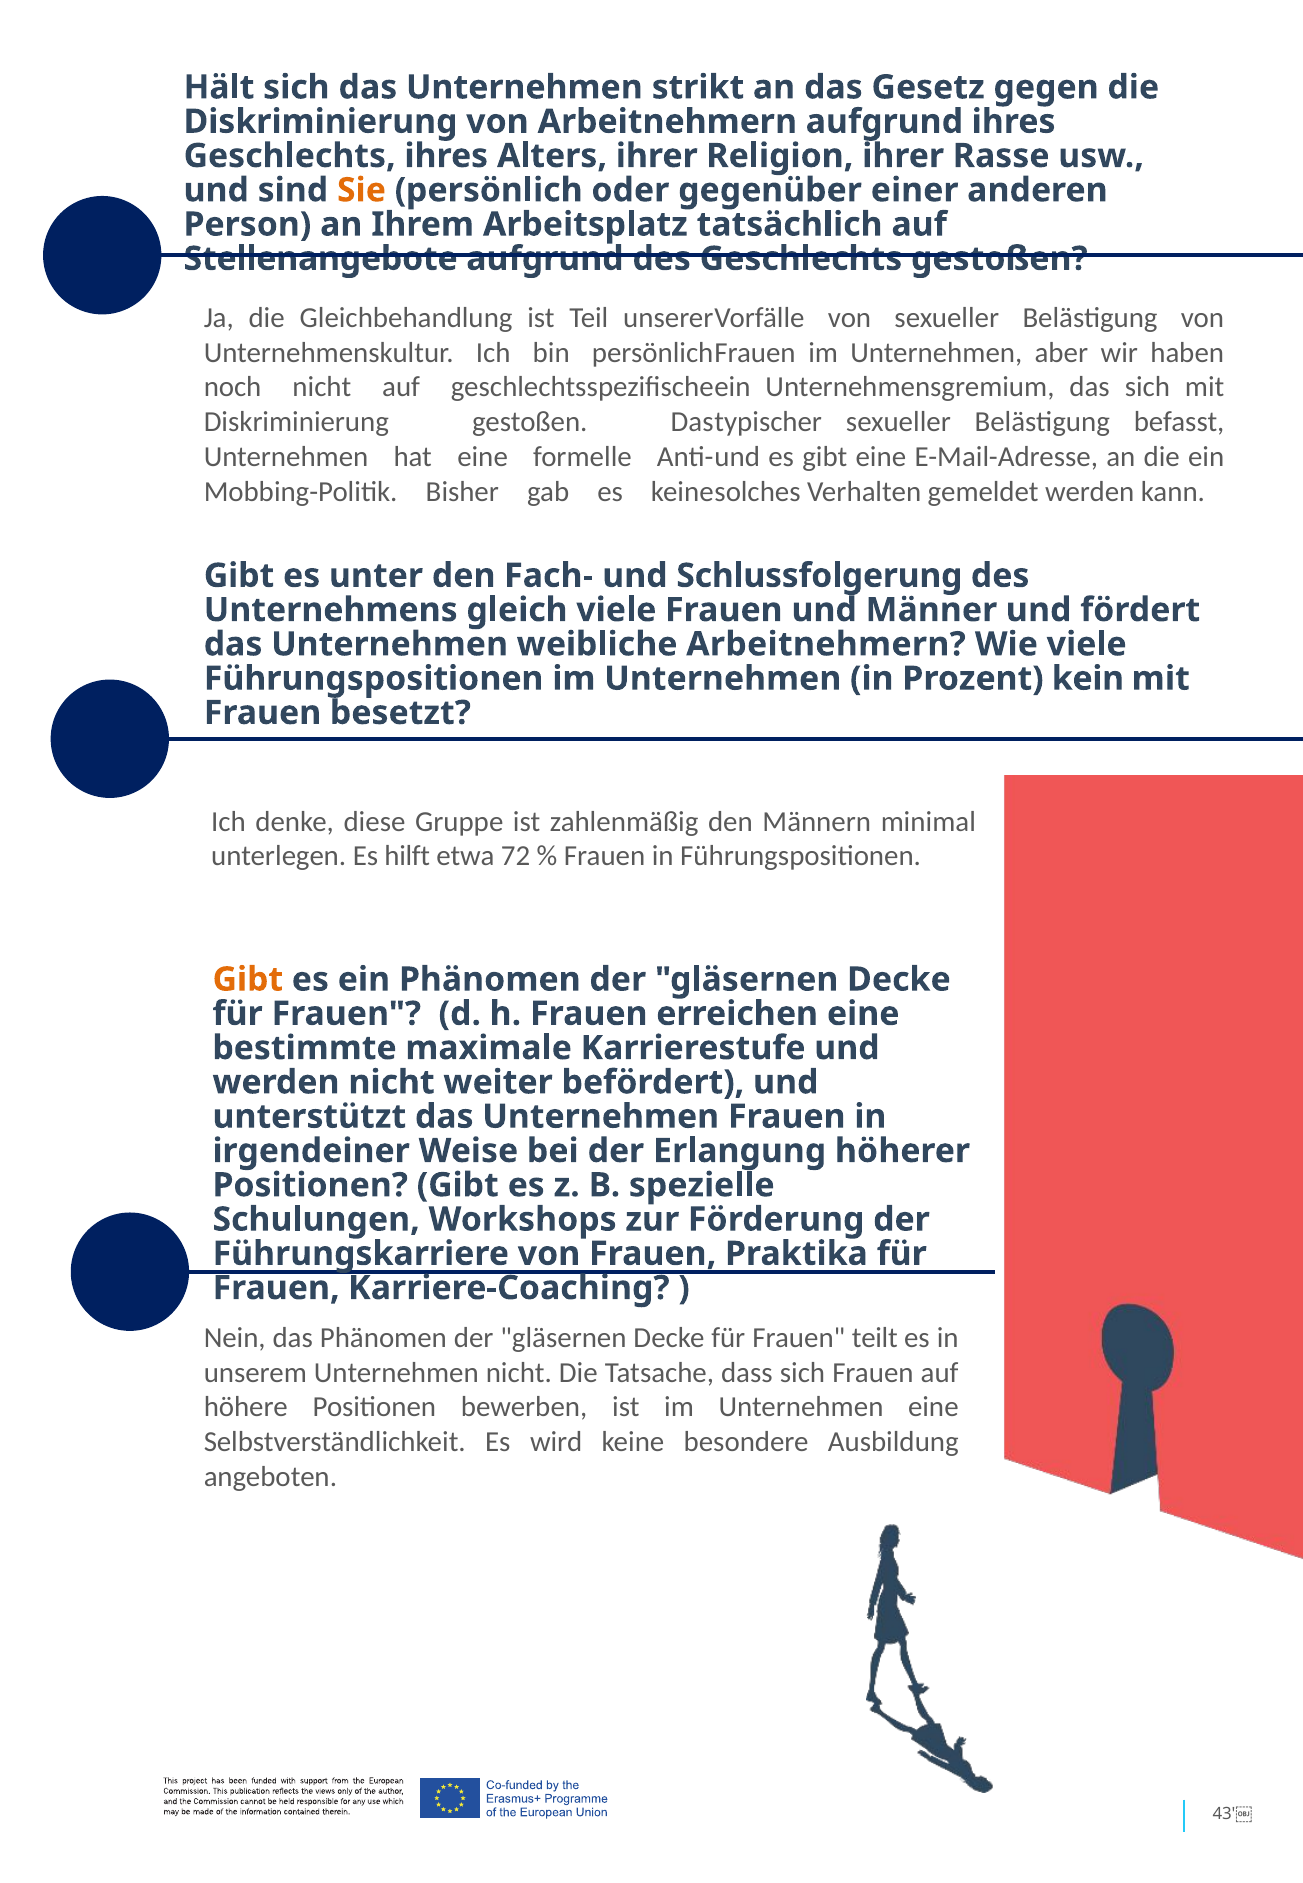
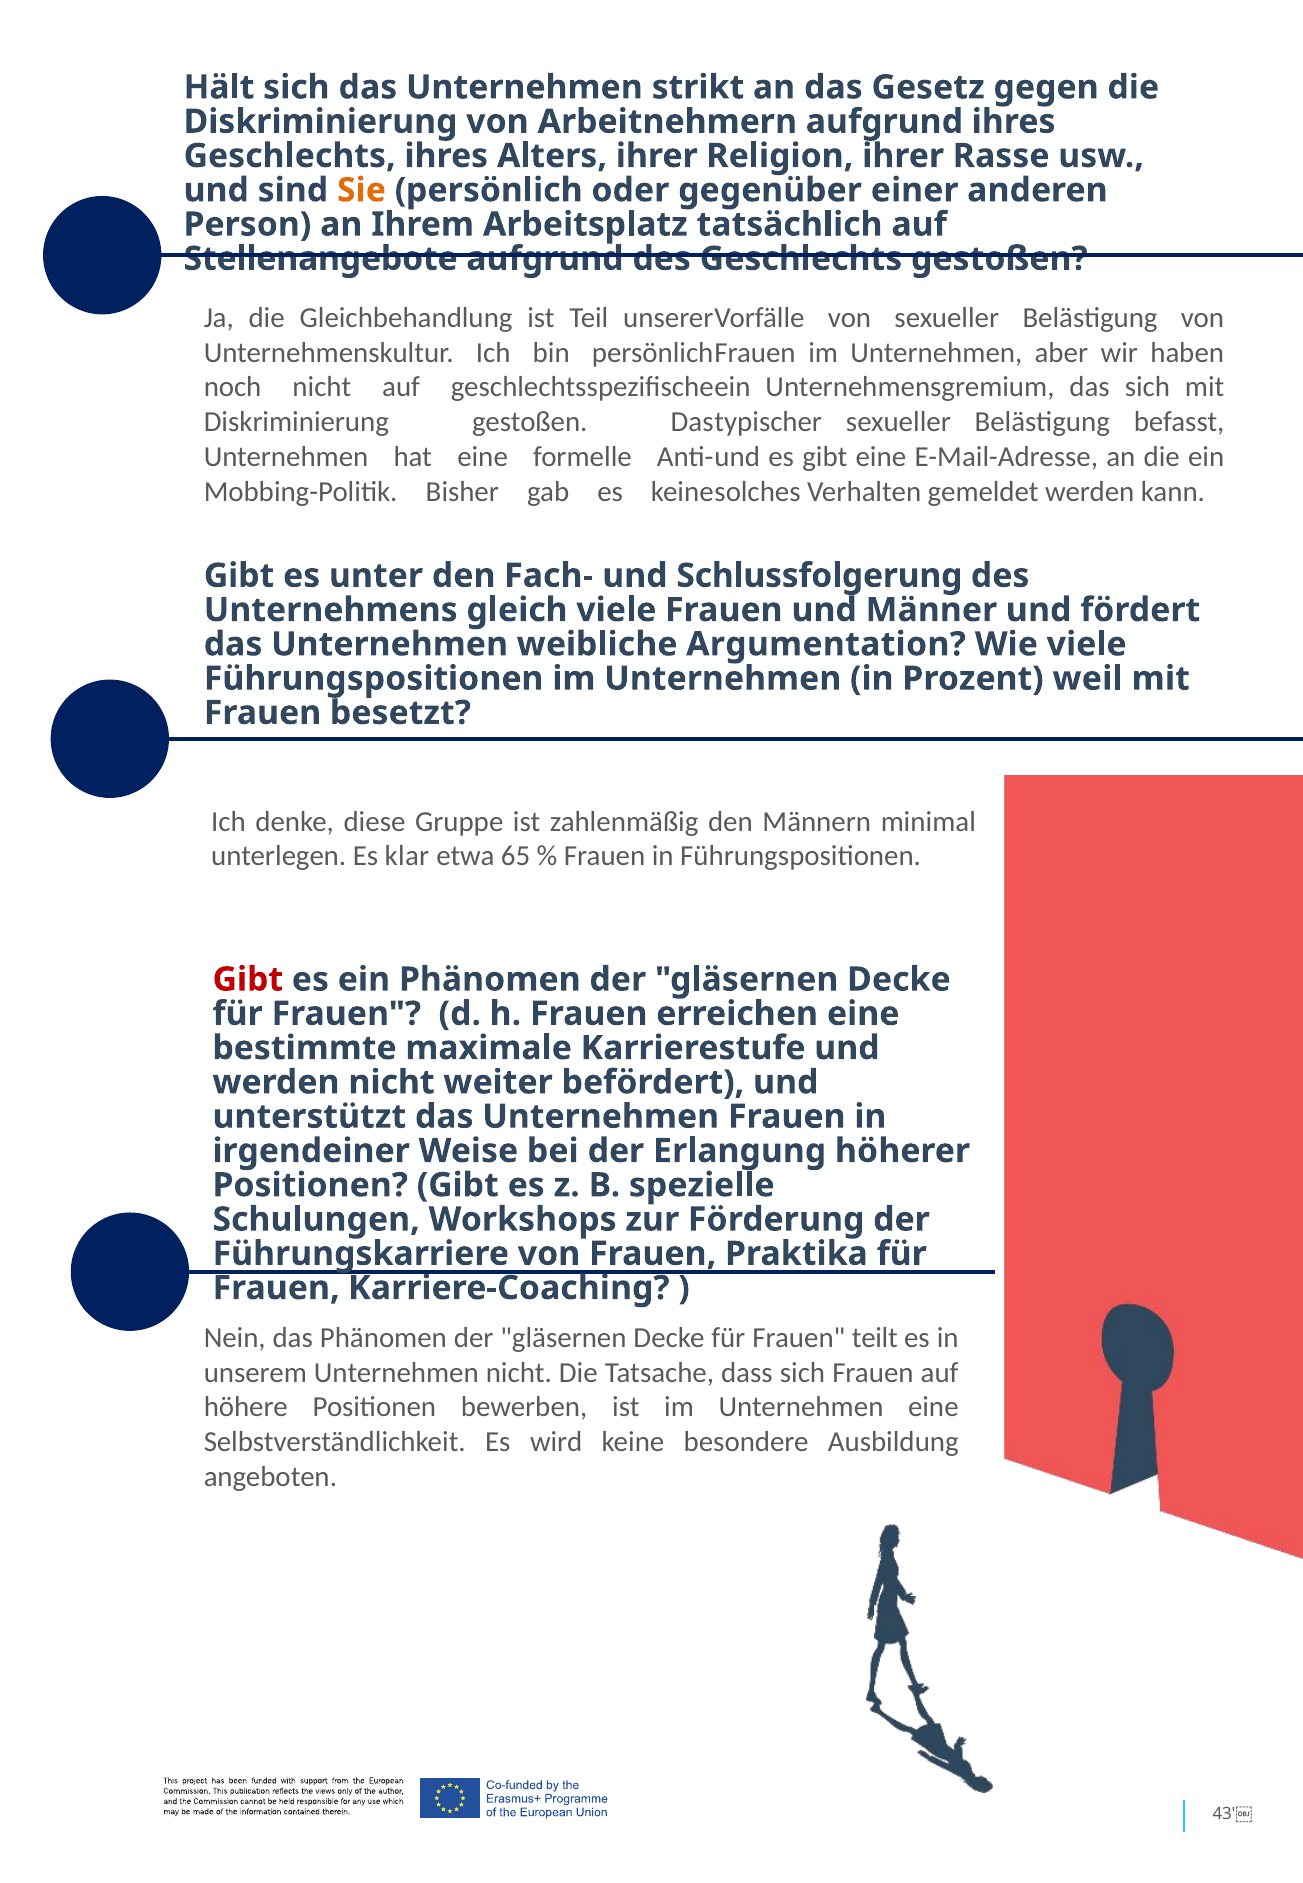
weibliche Arbeitnehmern: Arbeitnehmern -> Argumentation (826, 644)
kein: kein -> weil (1088, 678)
hilft: hilft -> klar (407, 856)
72: 72 -> 65 (516, 856)
Gibt colour: orange -> red (248, 979)
